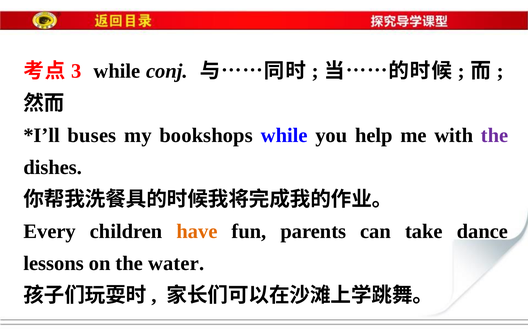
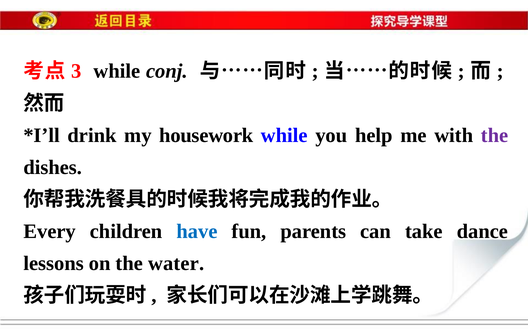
buses: buses -> drink (92, 135)
bookshops: bookshops -> housework (206, 135)
have colour: orange -> blue (197, 231)
